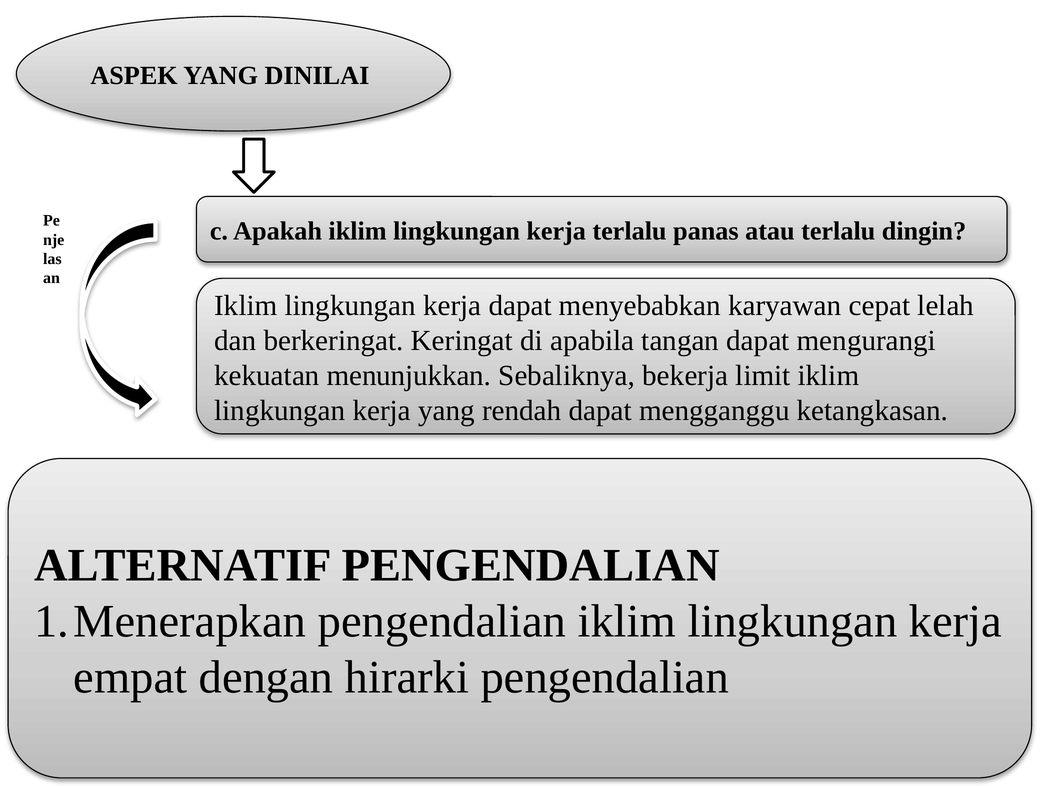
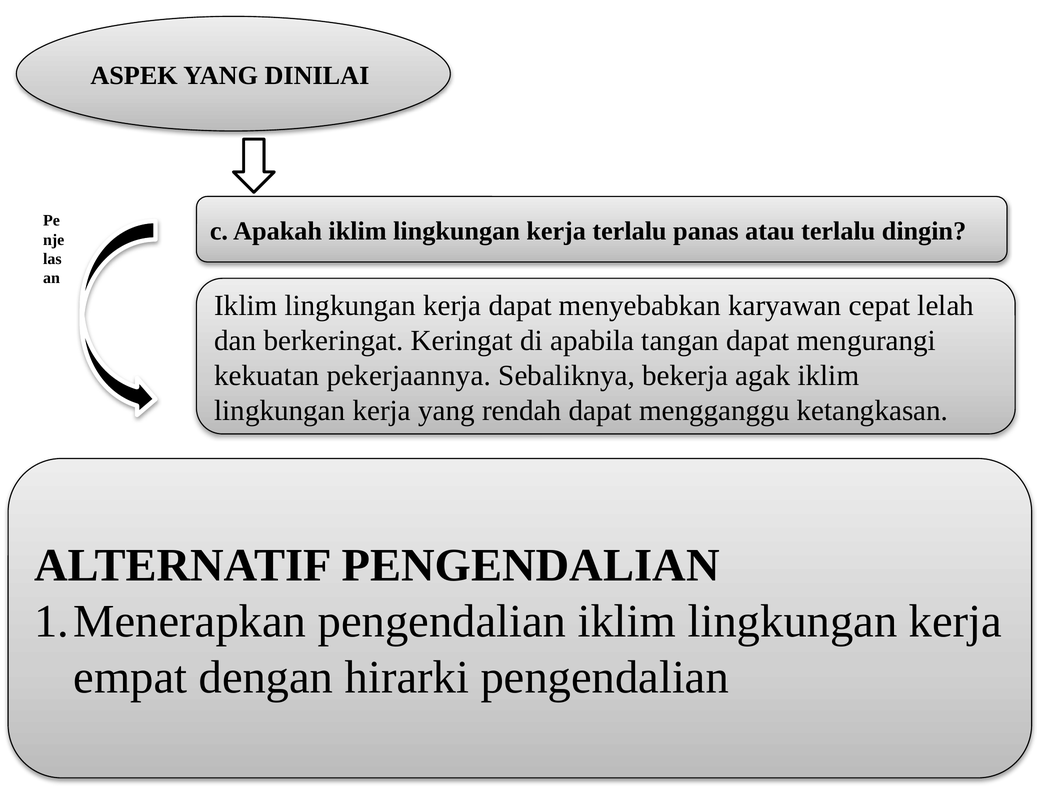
menunjukkan: menunjukkan -> pekerjaannya (409, 376)
limit: limit -> agak (763, 376)
